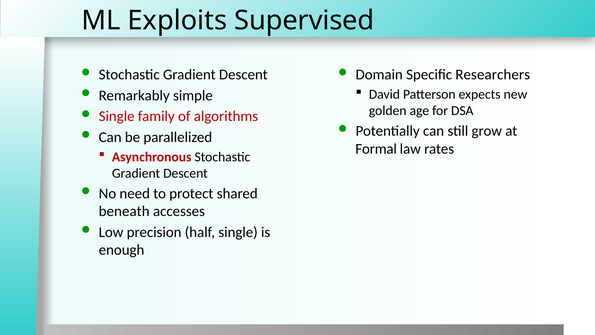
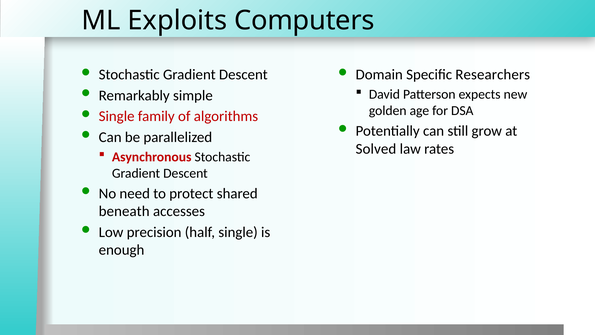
Supervised: Supervised -> Computers (304, 20)
Formal: Formal -> Solved (376, 149)
